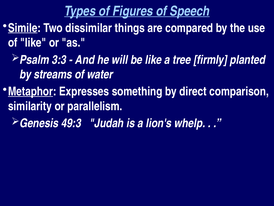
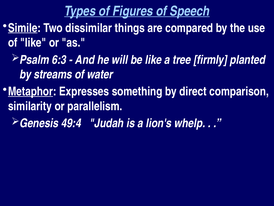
3:3: 3:3 -> 6:3 (59, 60)
49:3: 49:3 -> 49:4 (71, 123)
